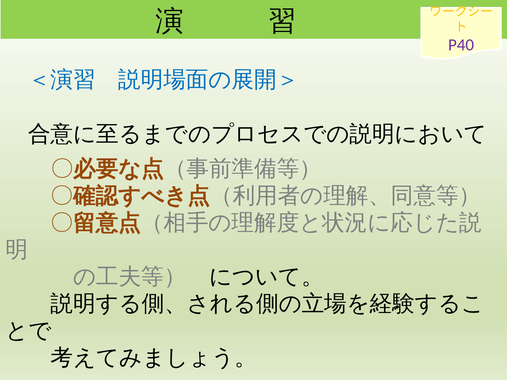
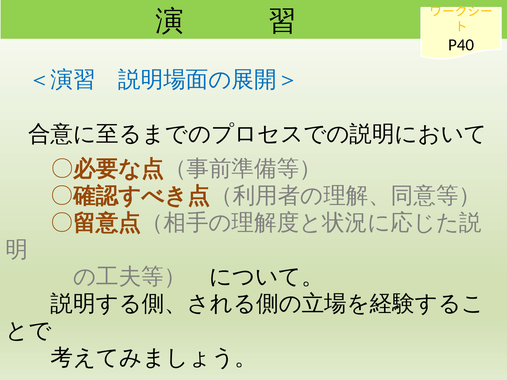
P40 colour: purple -> black (461, 45)
